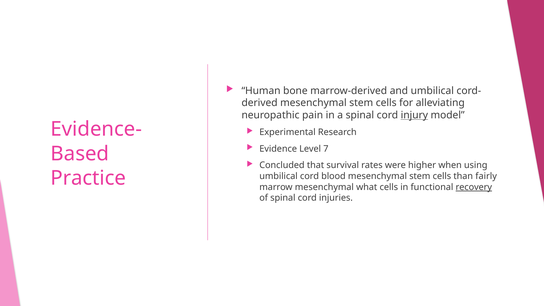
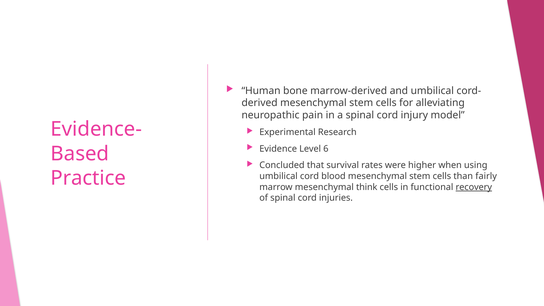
injury underline: present -> none (414, 115)
7: 7 -> 6 (326, 149)
what: what -> think (367, 187)
